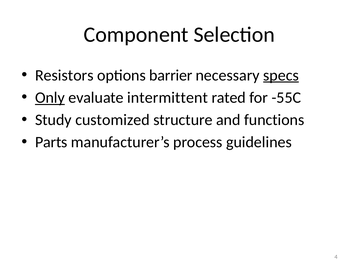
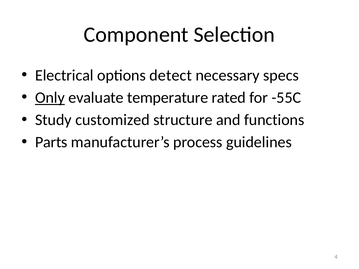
Resistors: Resistors -> Electrical (64, 75)
barrier: barrier -> detect (171, 75)
specs underline: present -> none (281, 75)
intermittent: intermittent -> temperature (168, 98)
